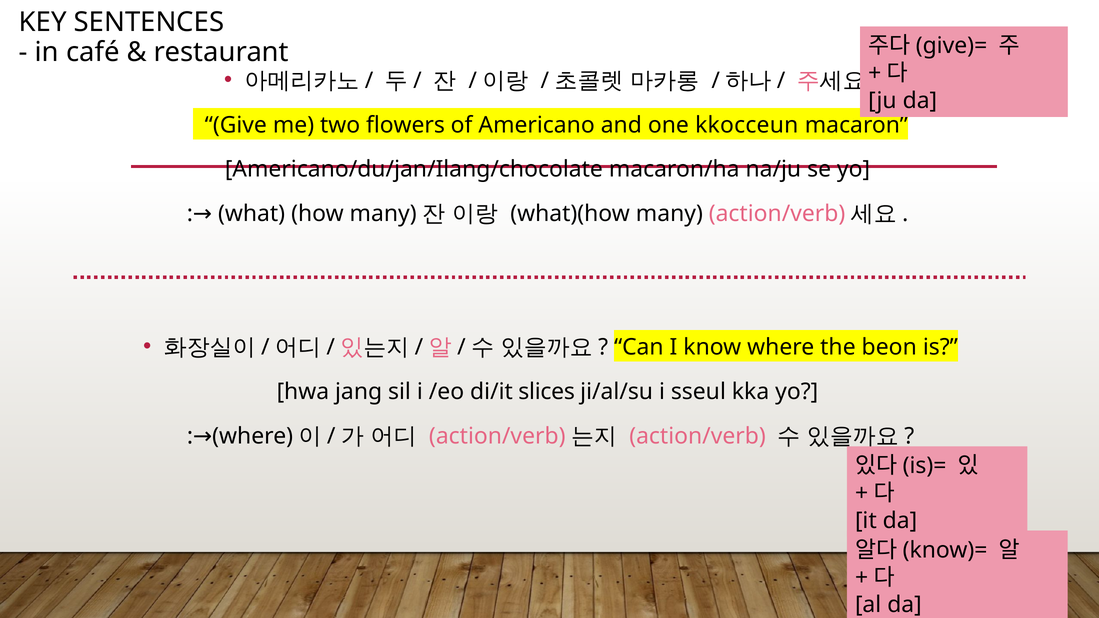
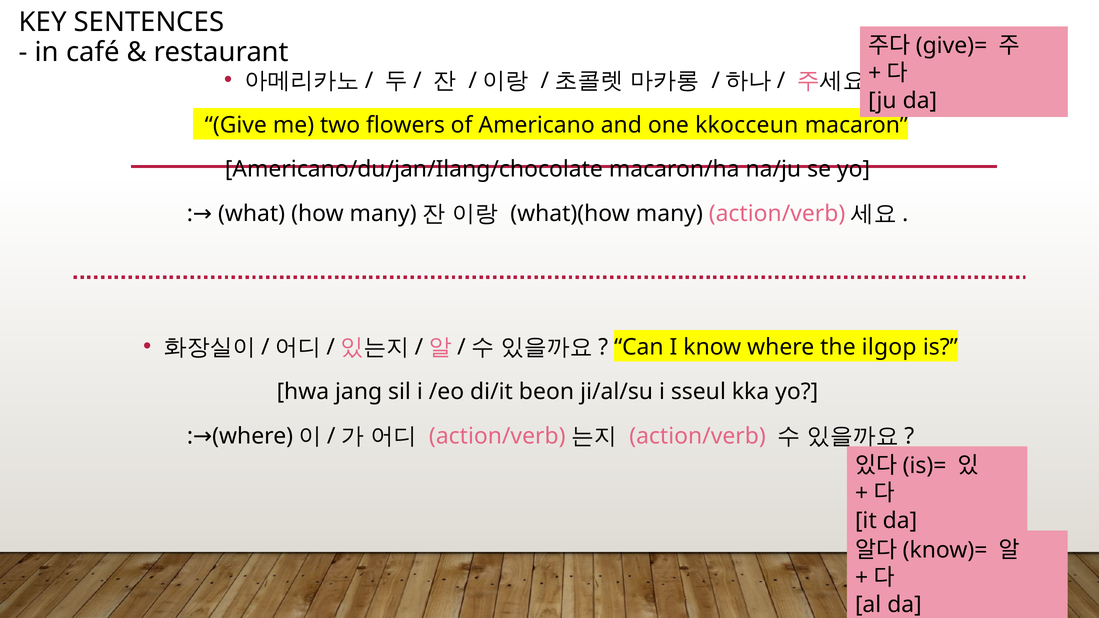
beon: beon -> ilgop (889, 347)
slices: slices -> beon (546, 392)
